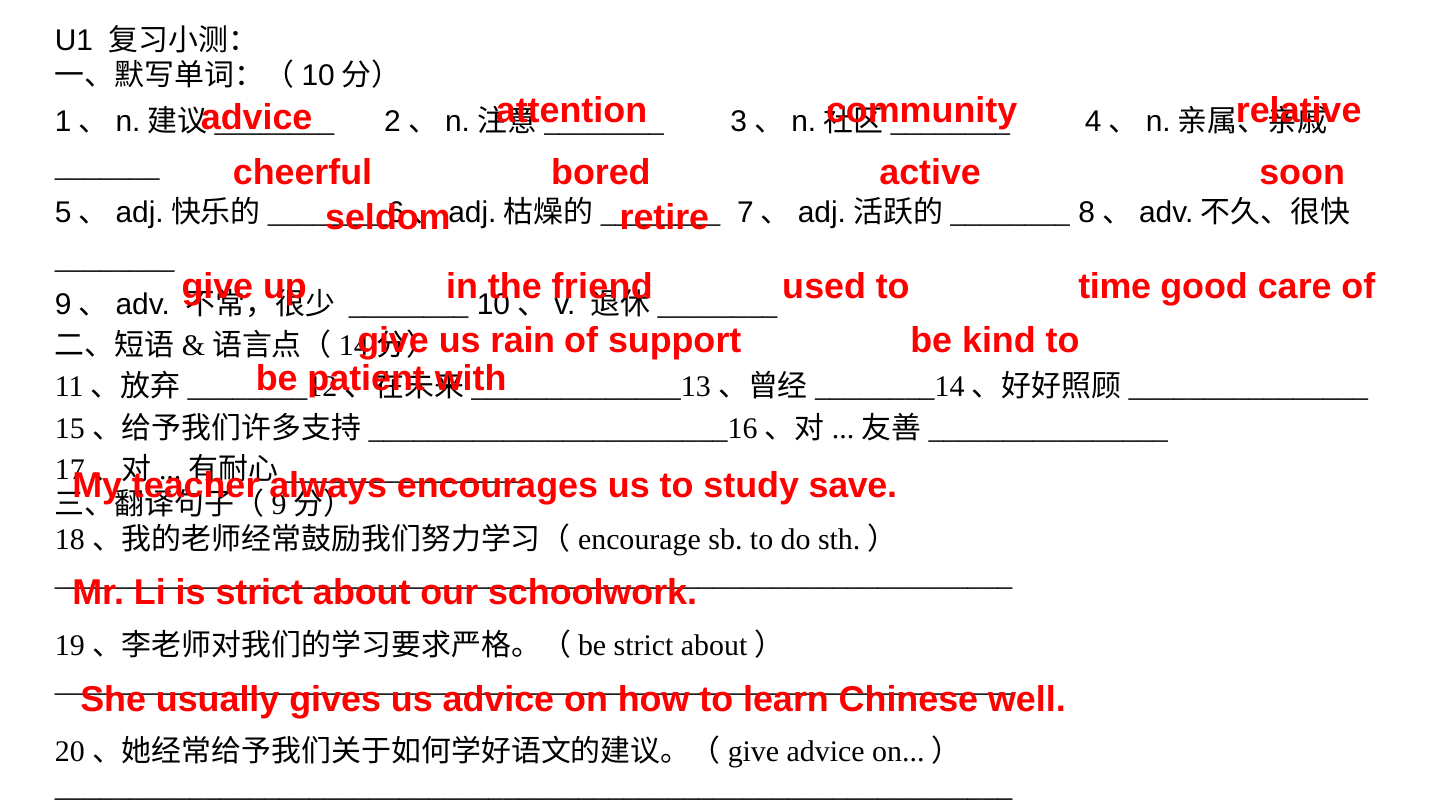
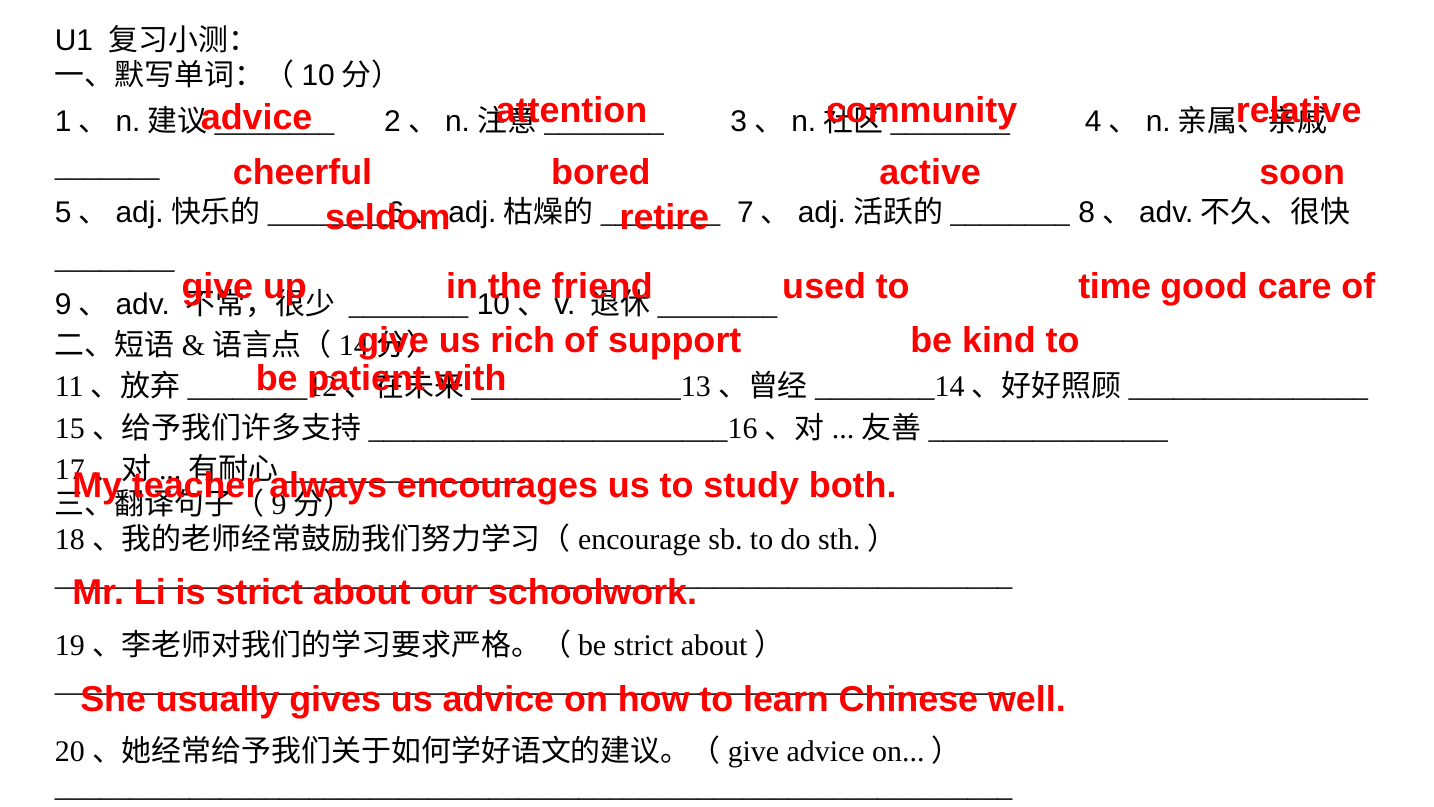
rain: rain -> rich (523, 341)
save: save -> both (853, 486)
